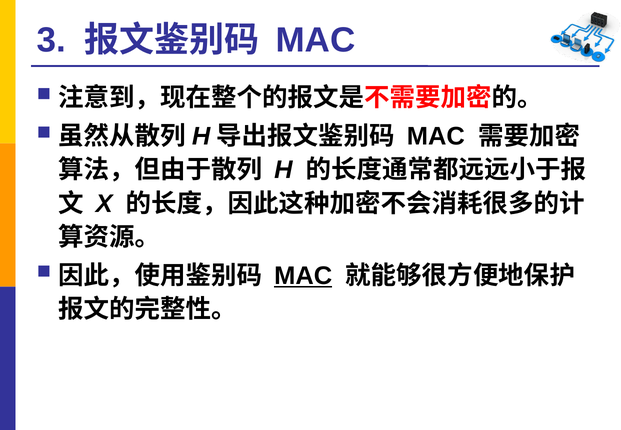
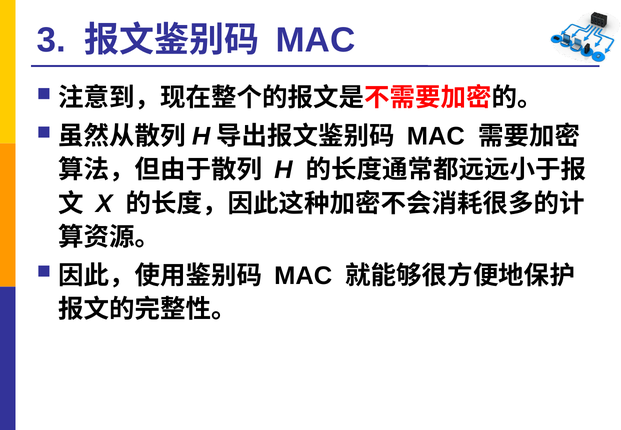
MAC underline: present -> none (303, 276)
